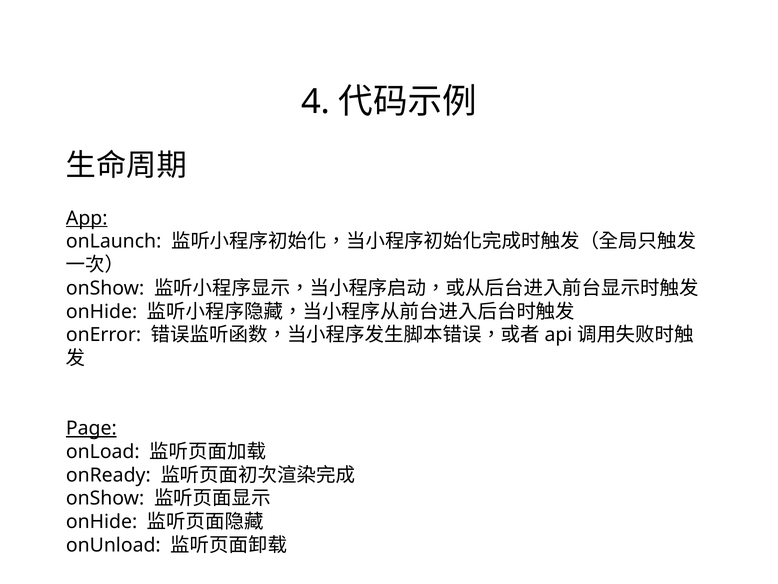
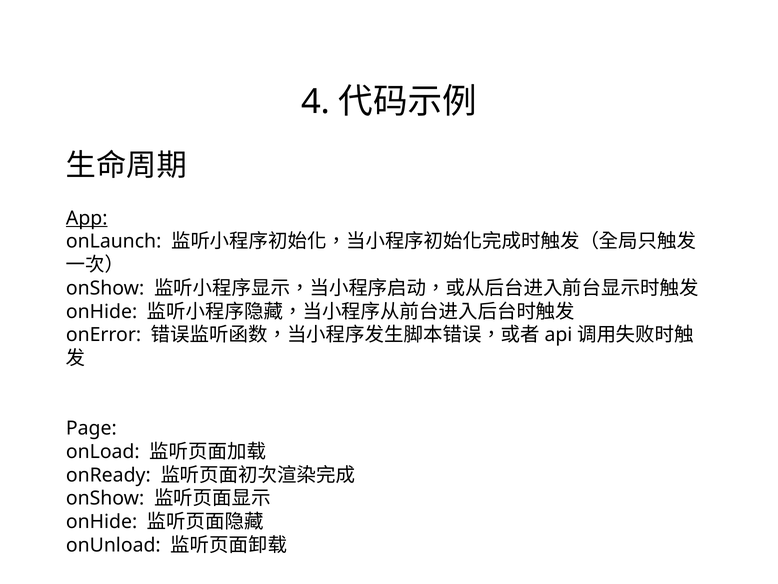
Page underline: present -> none (91, 428)
